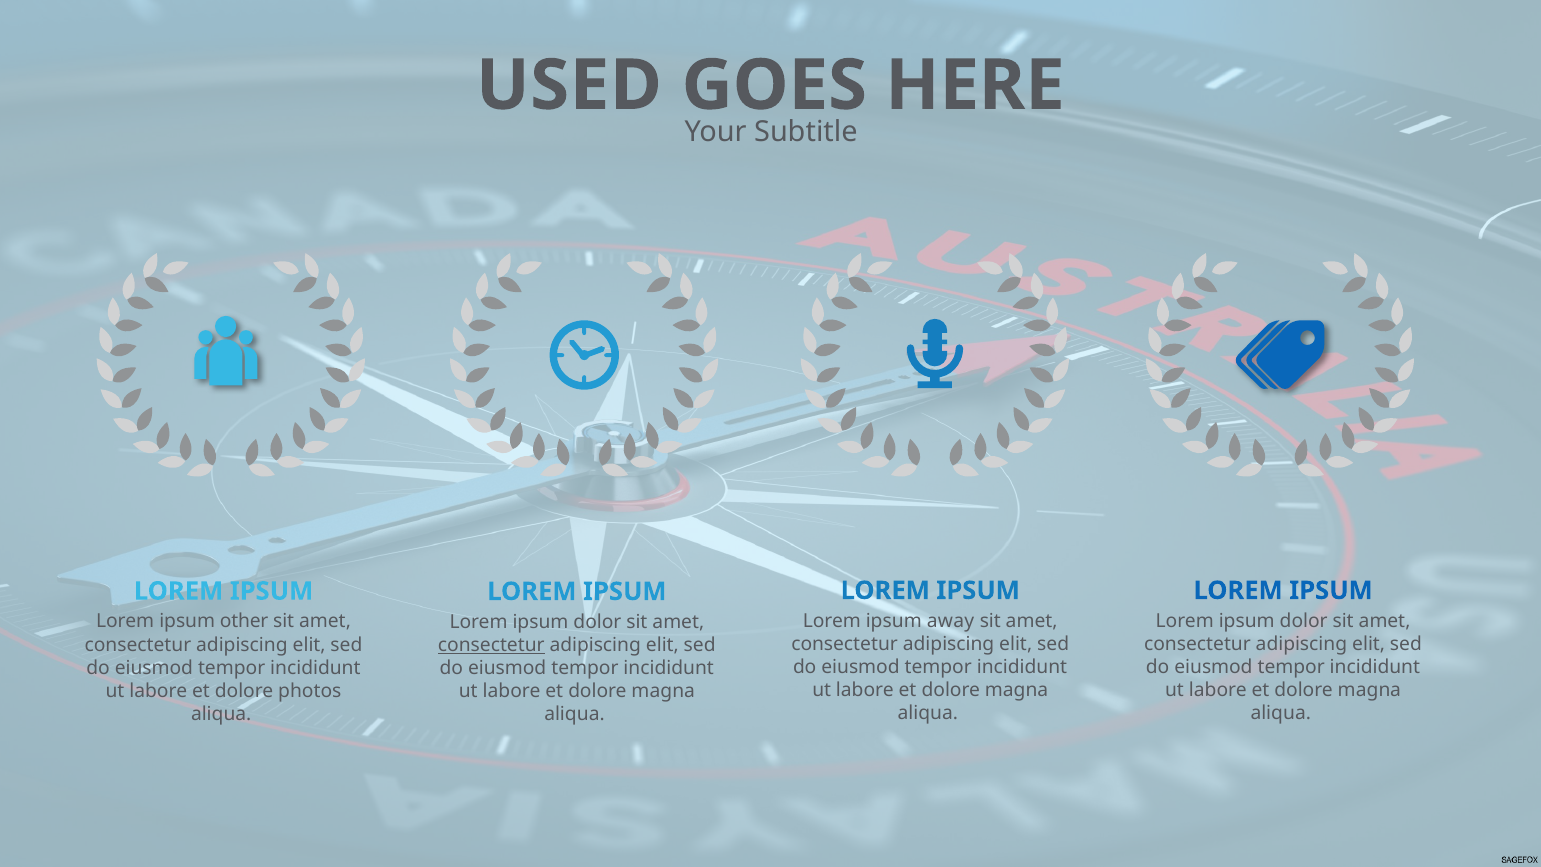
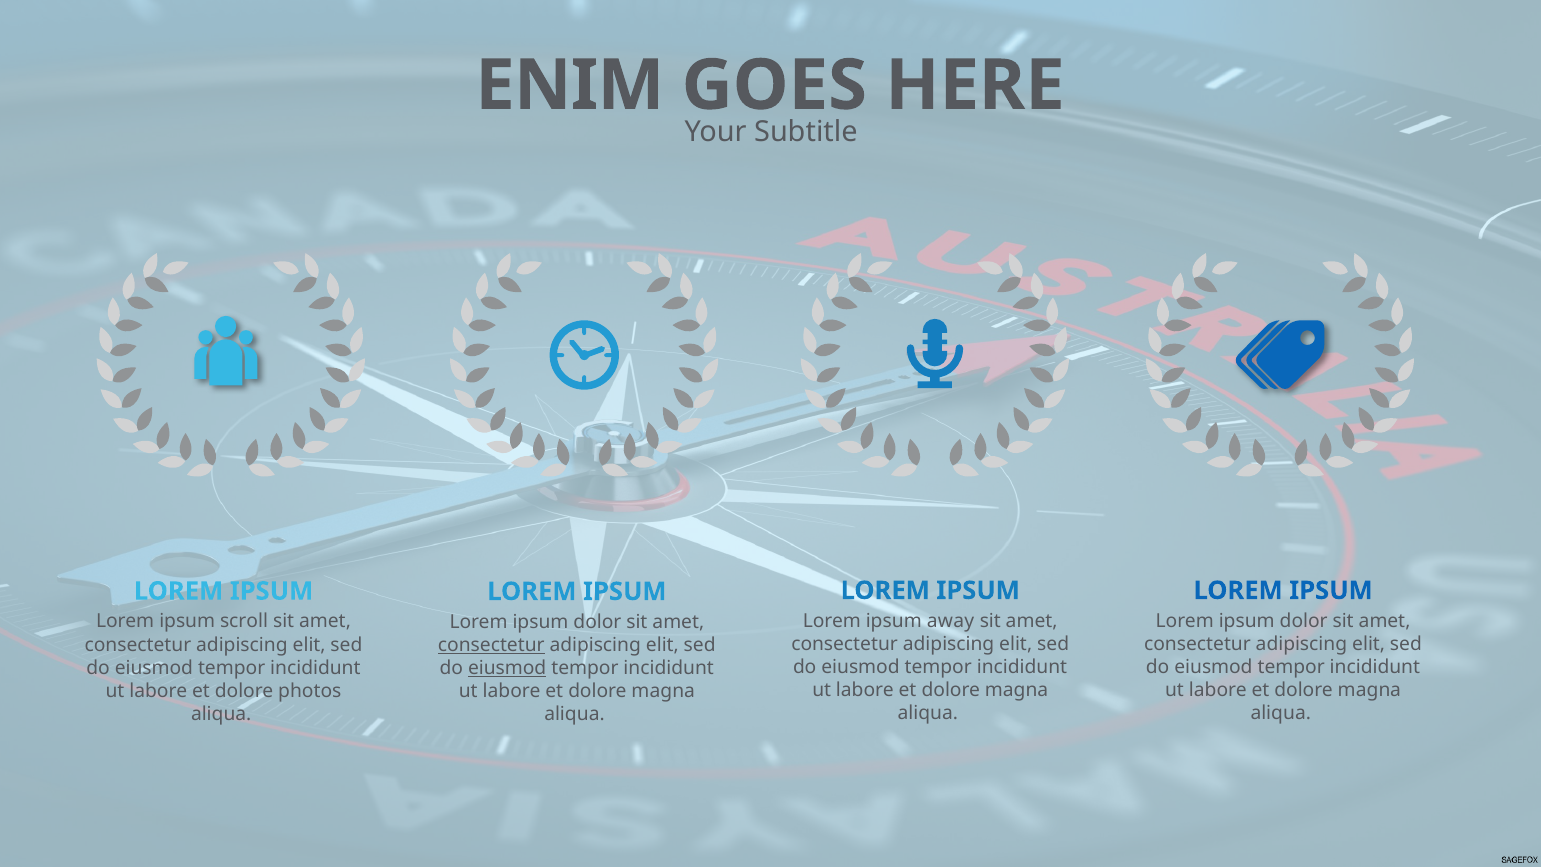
USED: USED -> ENIM (570, 86)
other: other -> scroll (244, 621)
eiusmod underline: none -> present (507, 668)
